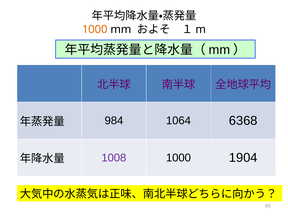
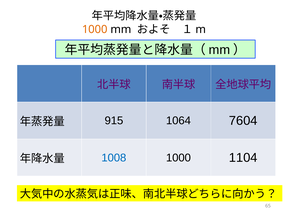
984: 984 -> 915 (114, 121)
6368: 6368 -> 7604 (243, 121)
1008 colour: purple -> blue (114, 158)
1904: 1904 -> 1104 (243, 158)
